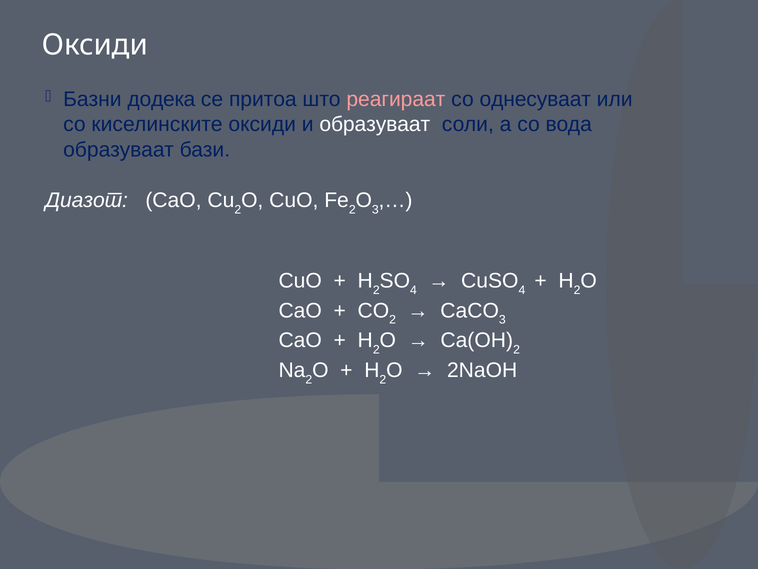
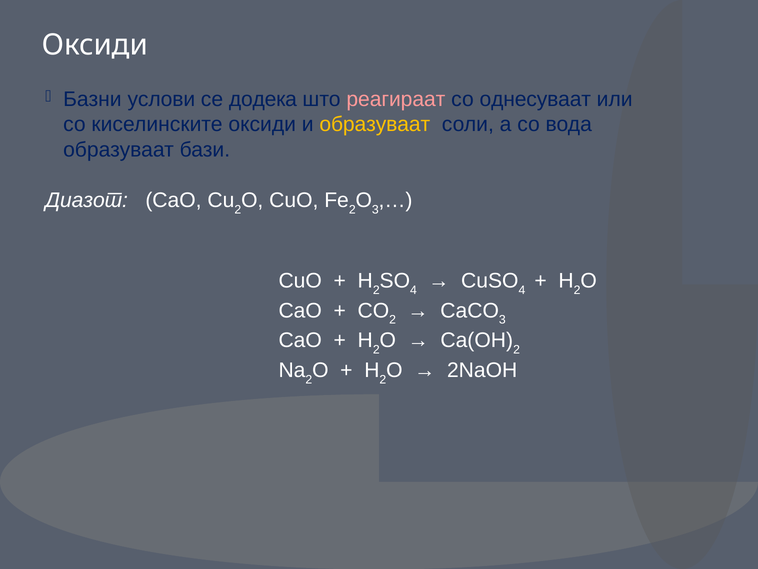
додека: додека -> услови (161, 99)
притоа: притоа -> додека (263, 99)
образуваат colour: white -> yellow (375, 124)
